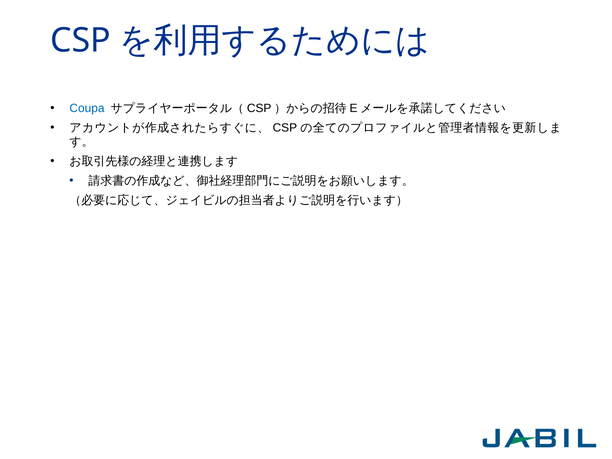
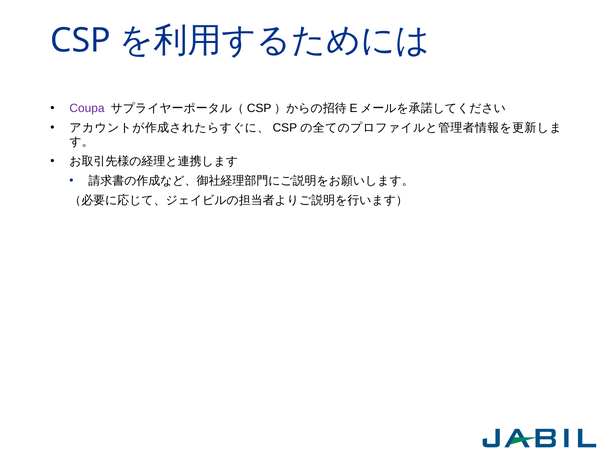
Coupa colour: blue -> purple (87, 108)
